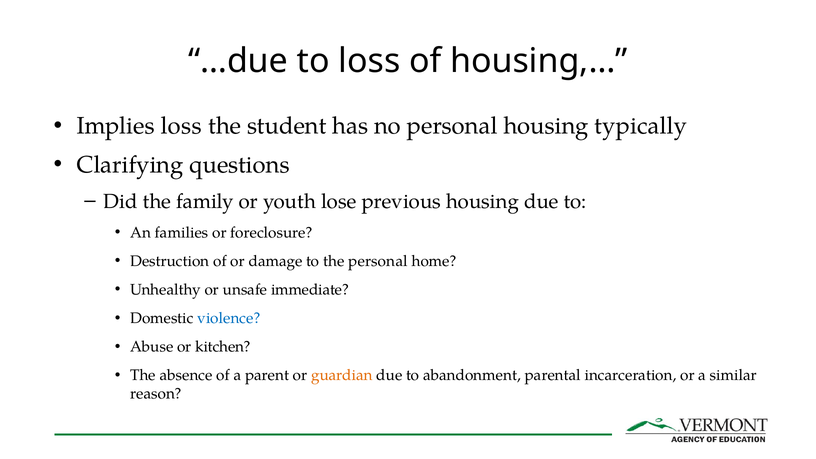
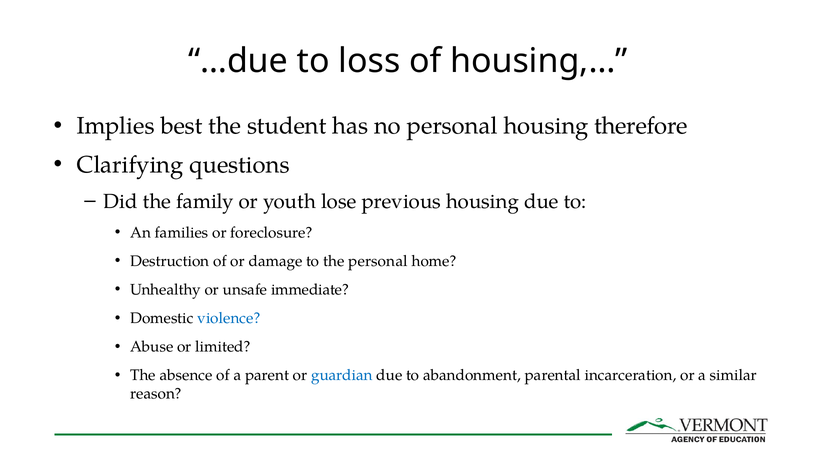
Implies loss: loss -> best (181, 126)
typically: typically -> therefore (641, 126)
kitchen: kitchen -> limited (223, 347)
guardian colour: orange -> blue (342, 375)
